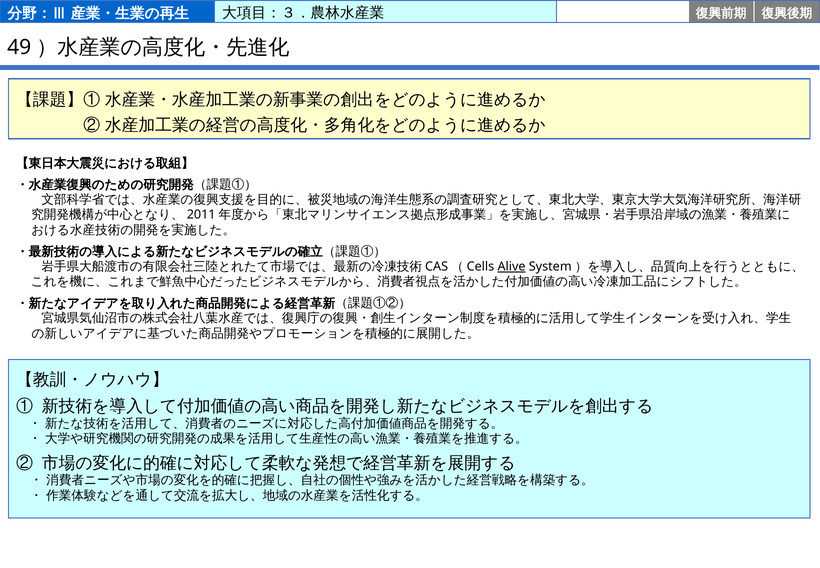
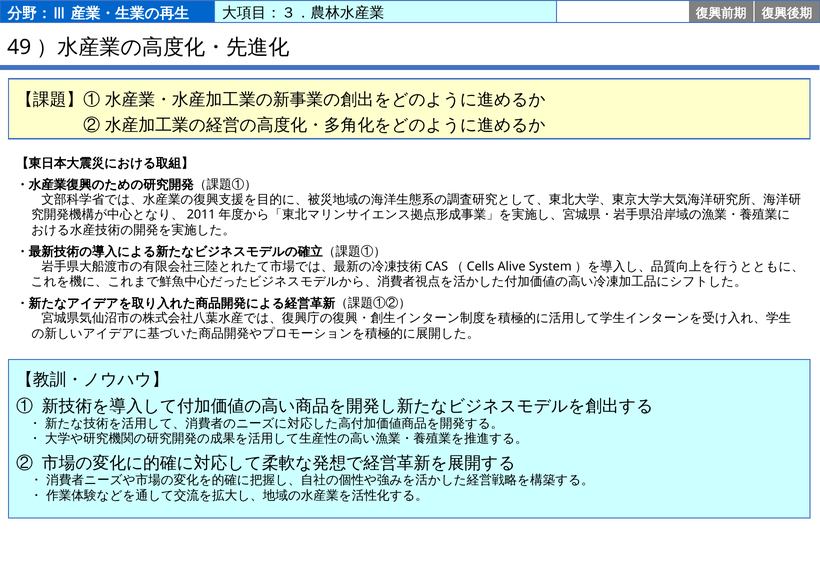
Alive underline: present -> none (512, 266)
